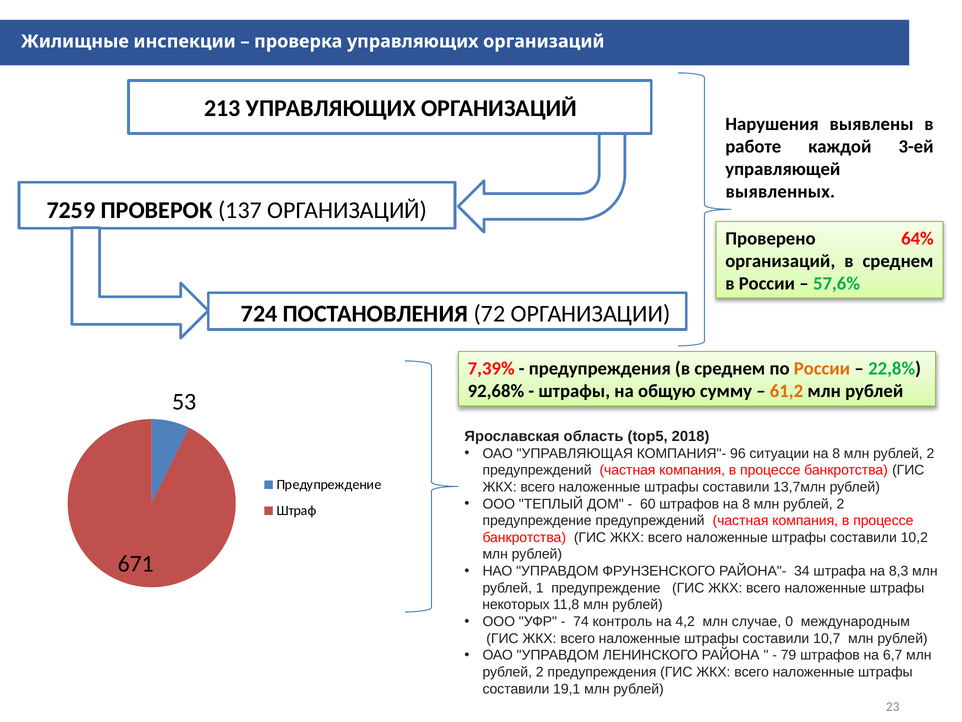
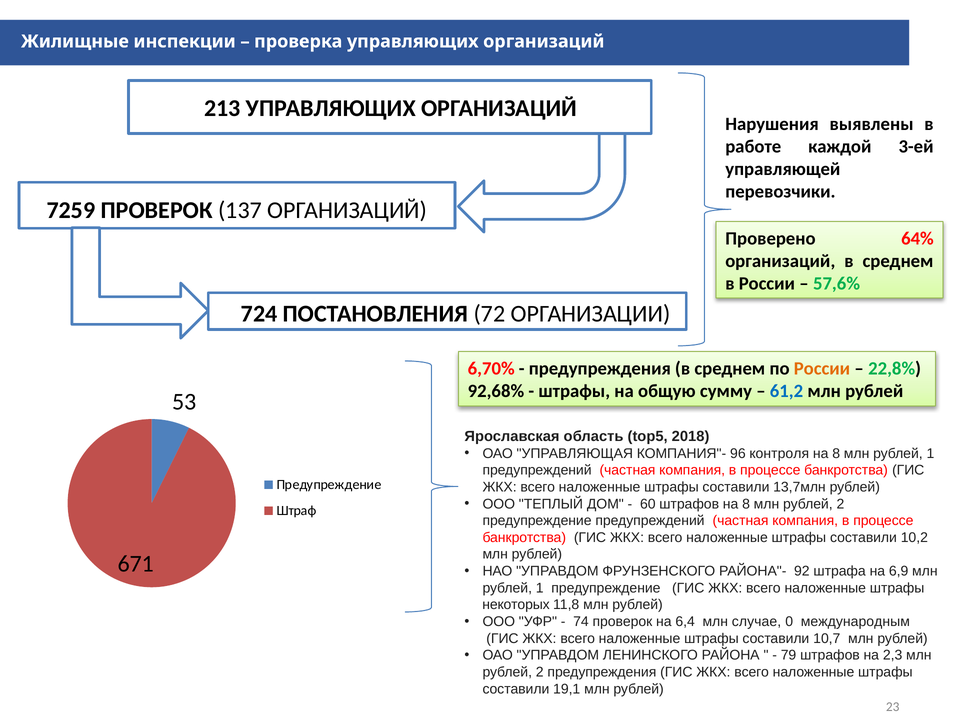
выявленных: выявленных -> перевозчики (780, 192)
7,39%: 7,39% -> 6,70% (491, 369)
61,2 colour: orange -> blue (787, 391)
ситуации: ситуации -> контроля (779, 453)
2: 2 -> 1 (930, 453)
34: 34 -> 92 (802, 571)
8,3: 8,3 -> 6,9 (899, 571)
74 контроль: контроль -> проверок (622, 621)
4,2: 4,2 -> 6,4 (685, 621)
6,7: 6,7 -> 2,3 (893, 655)
